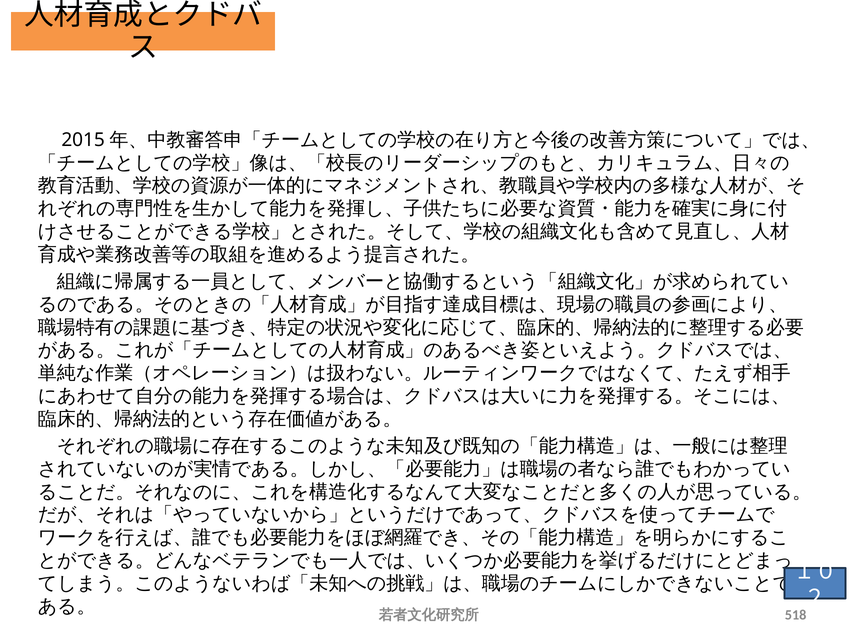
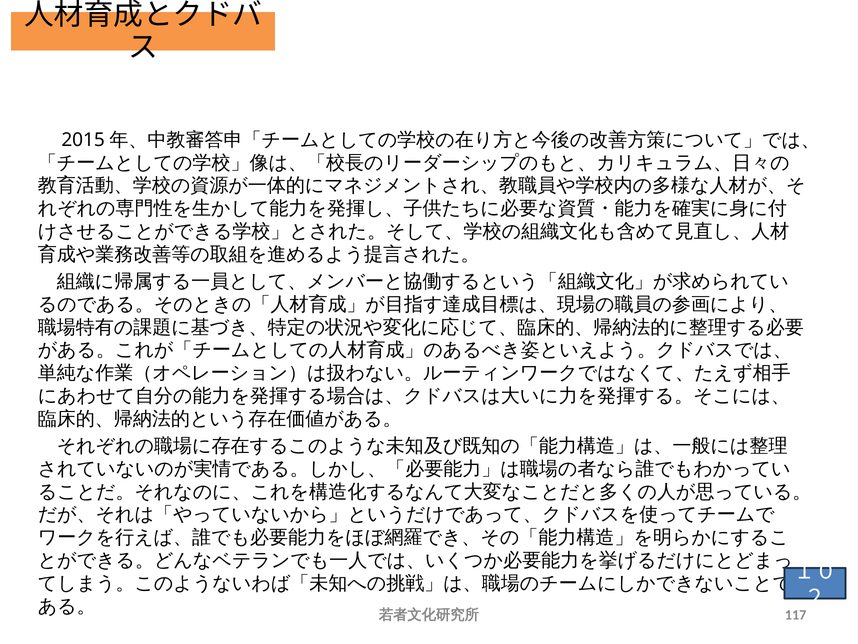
518: 518 -> 117 (796, 614)
